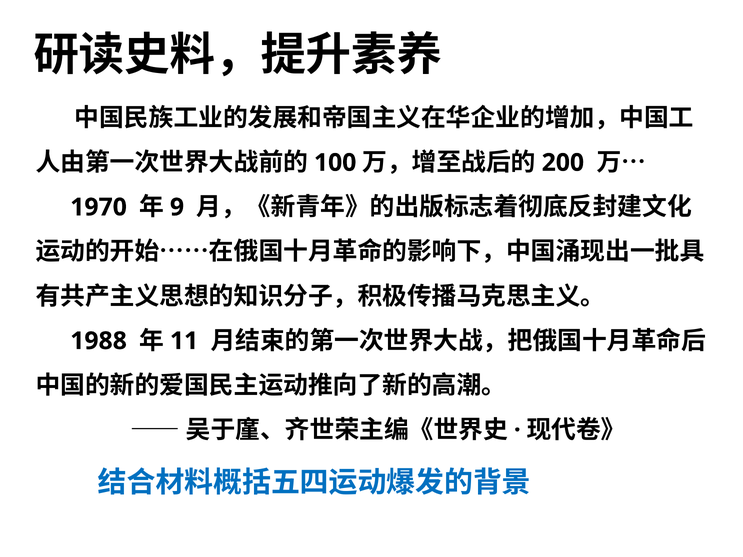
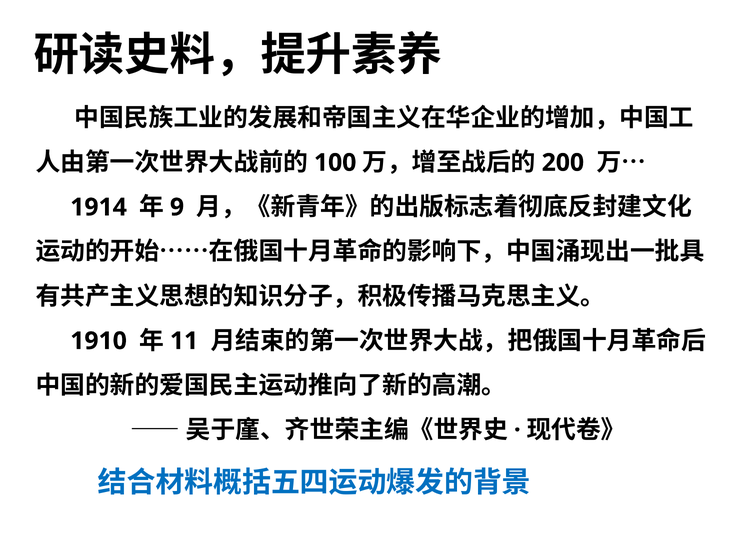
1970: 1970 -> 1914 (99, 207)
1988: 1988 -> 1910 (99, 341)
